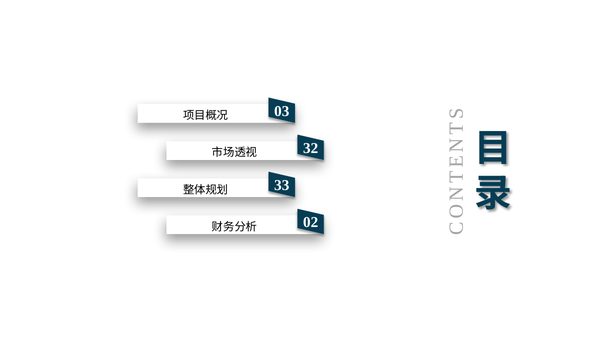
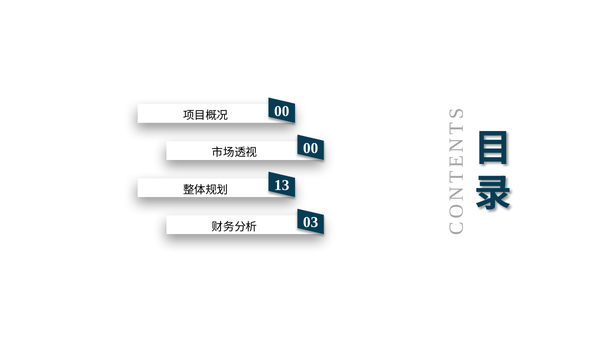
03: 03 -> 00 (282, 111)
32: 32 -> 00 (311, 148)
33: 33 -> 13 (282, 186)
02: 02 -> 03 (311, 223)
